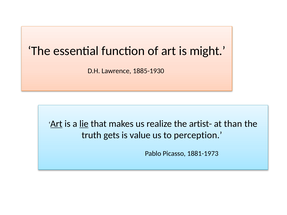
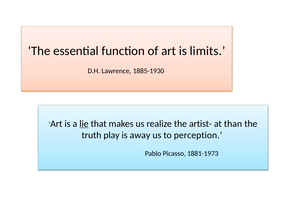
might: might -> limits (207, 51)
Art underline: present -> none (56, 124)
gets: gets -> play (112, 135)
value: value -> away (140, 135)
